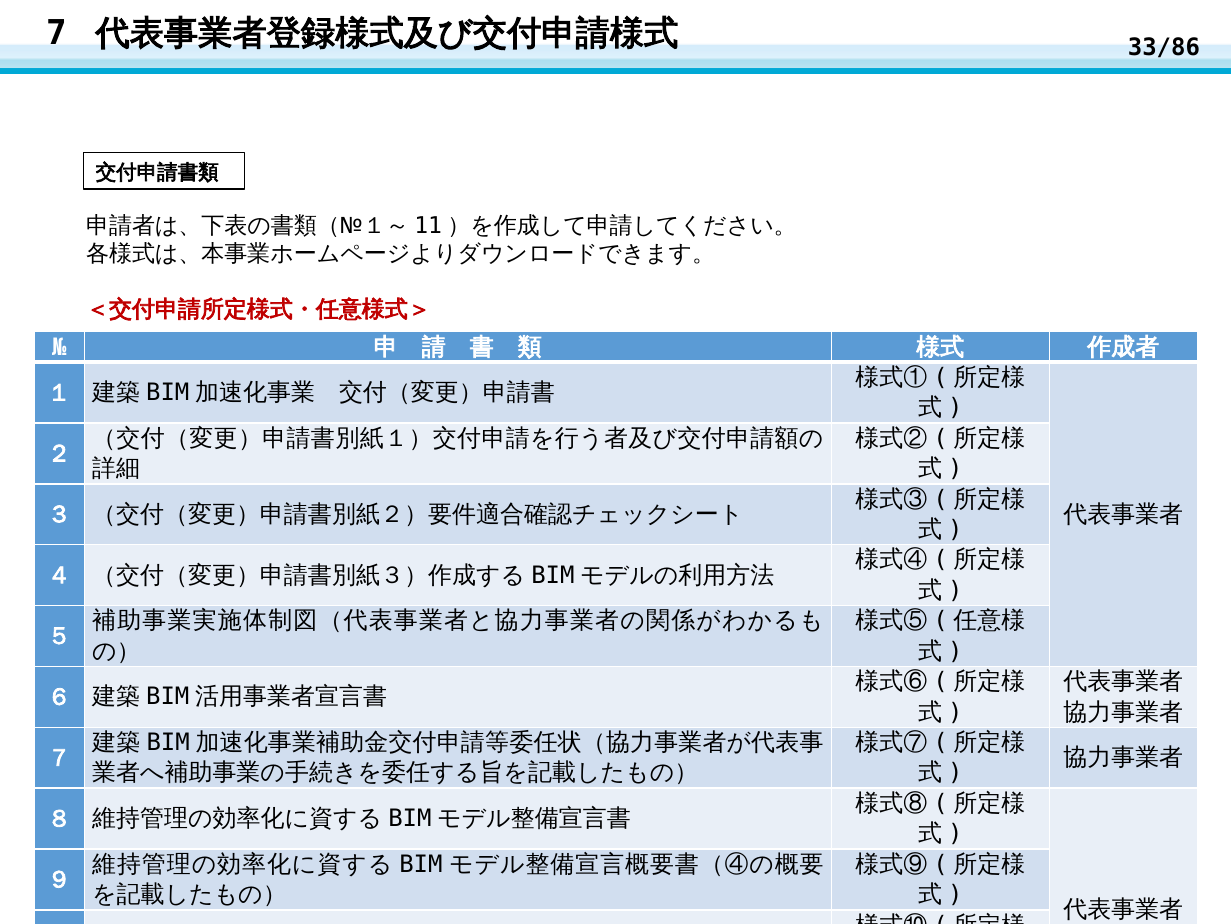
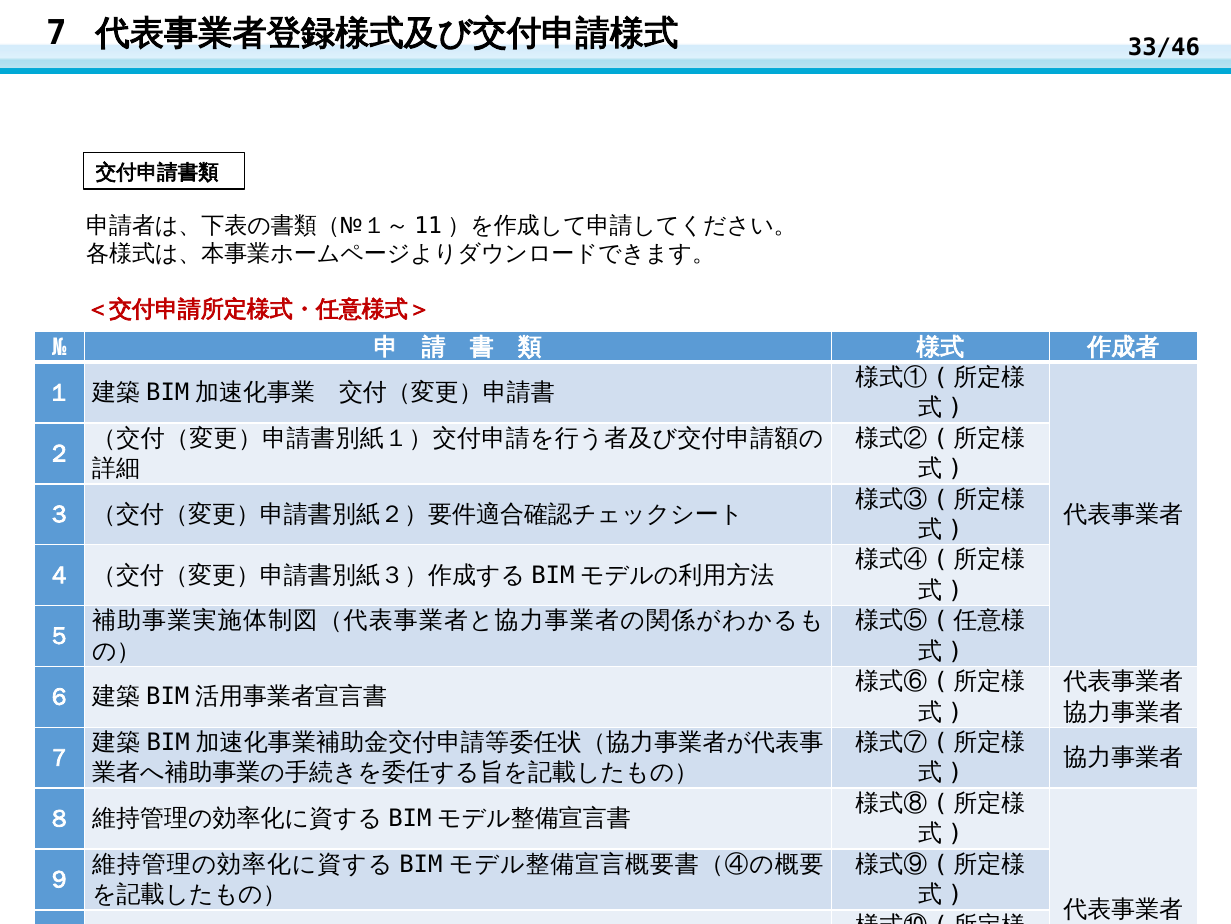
33/86: 33/86 -> 33/46 (1164, 48)
